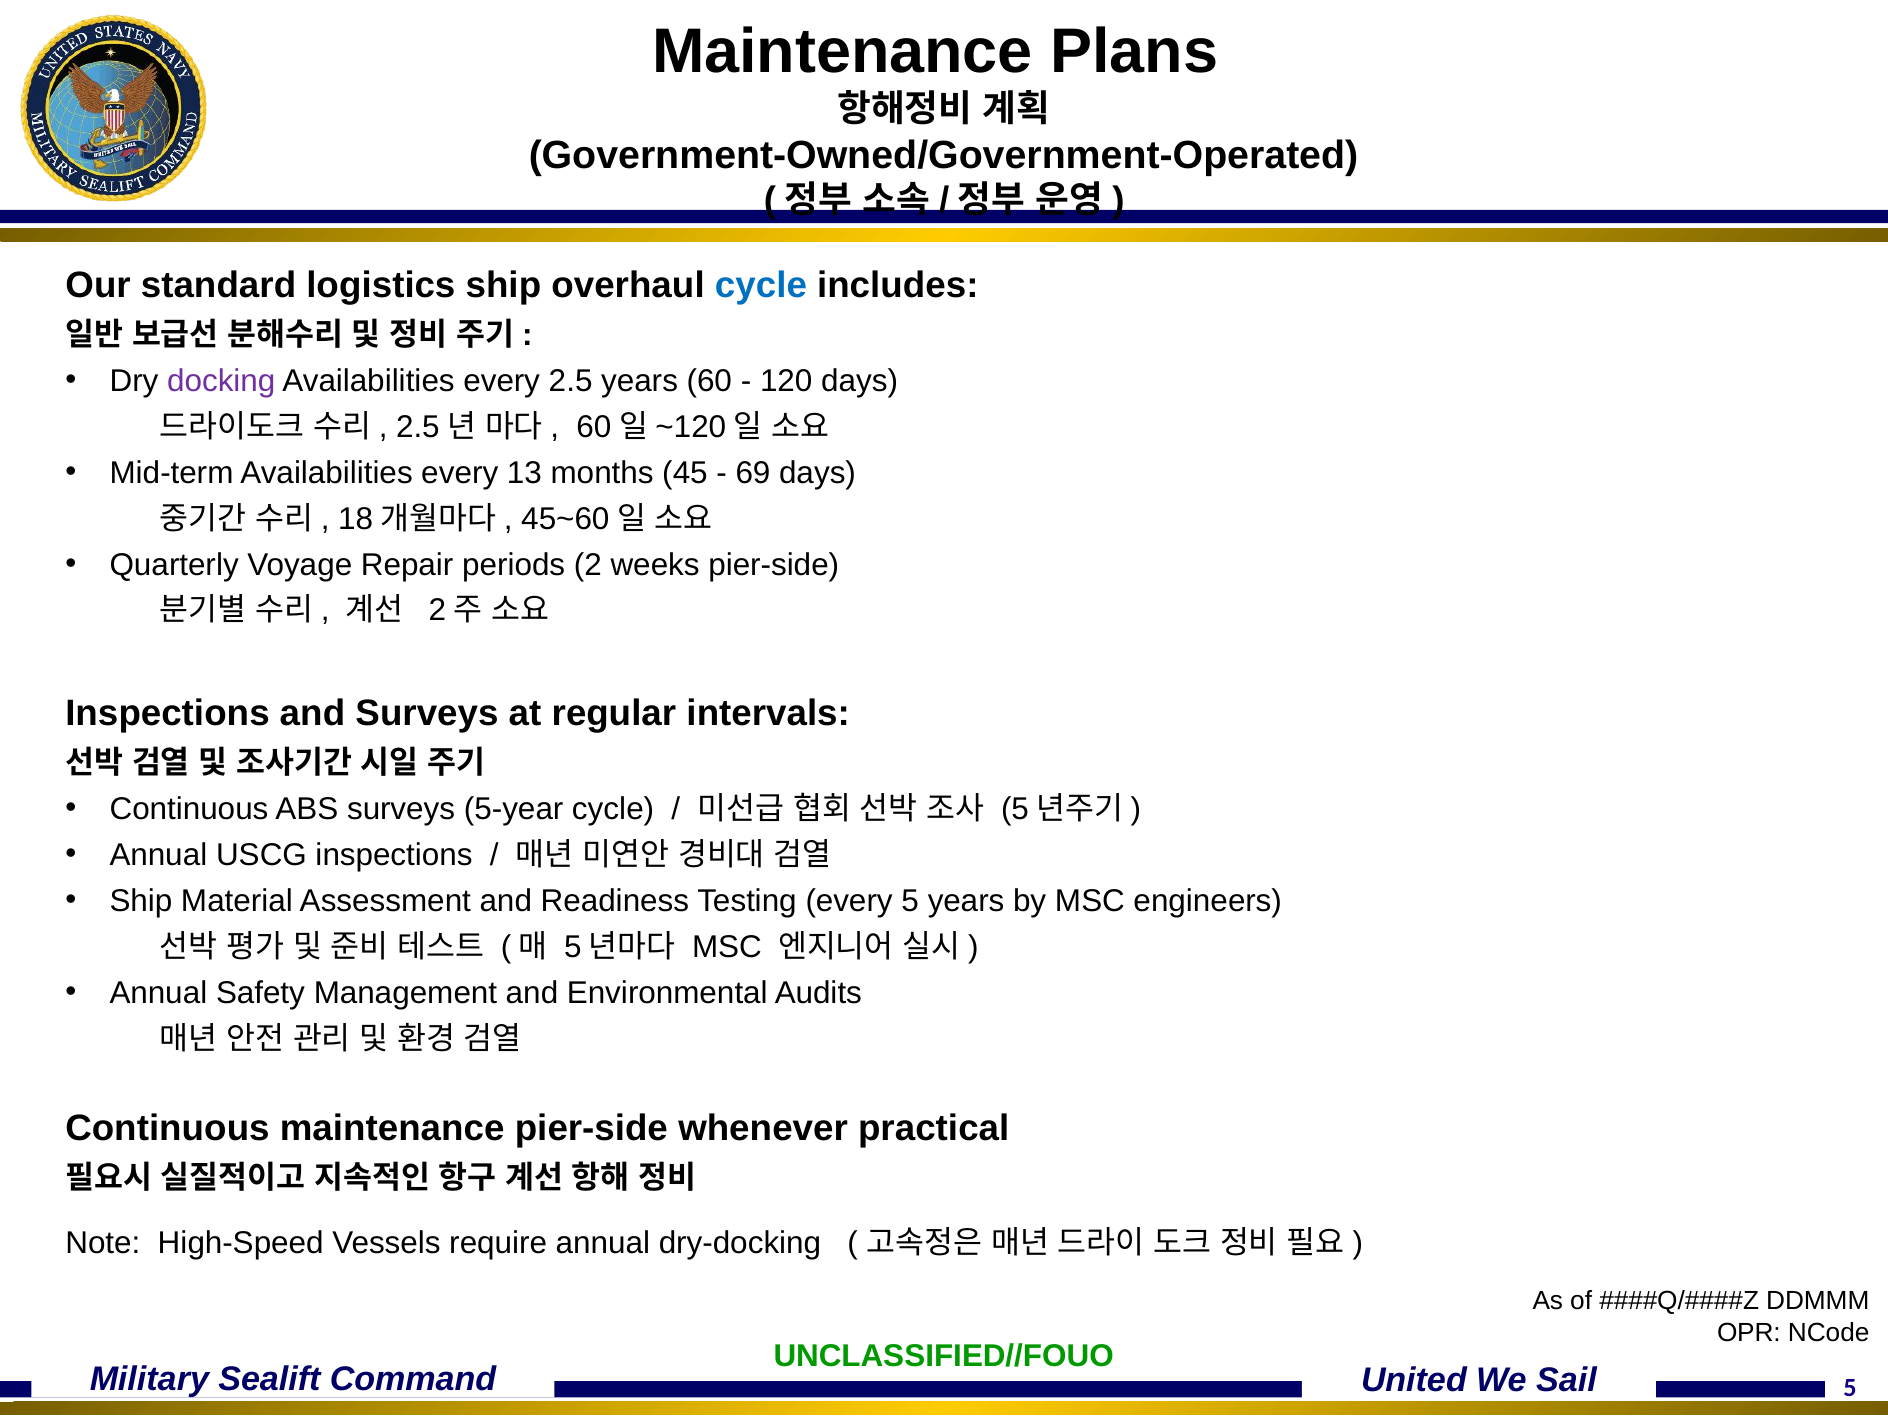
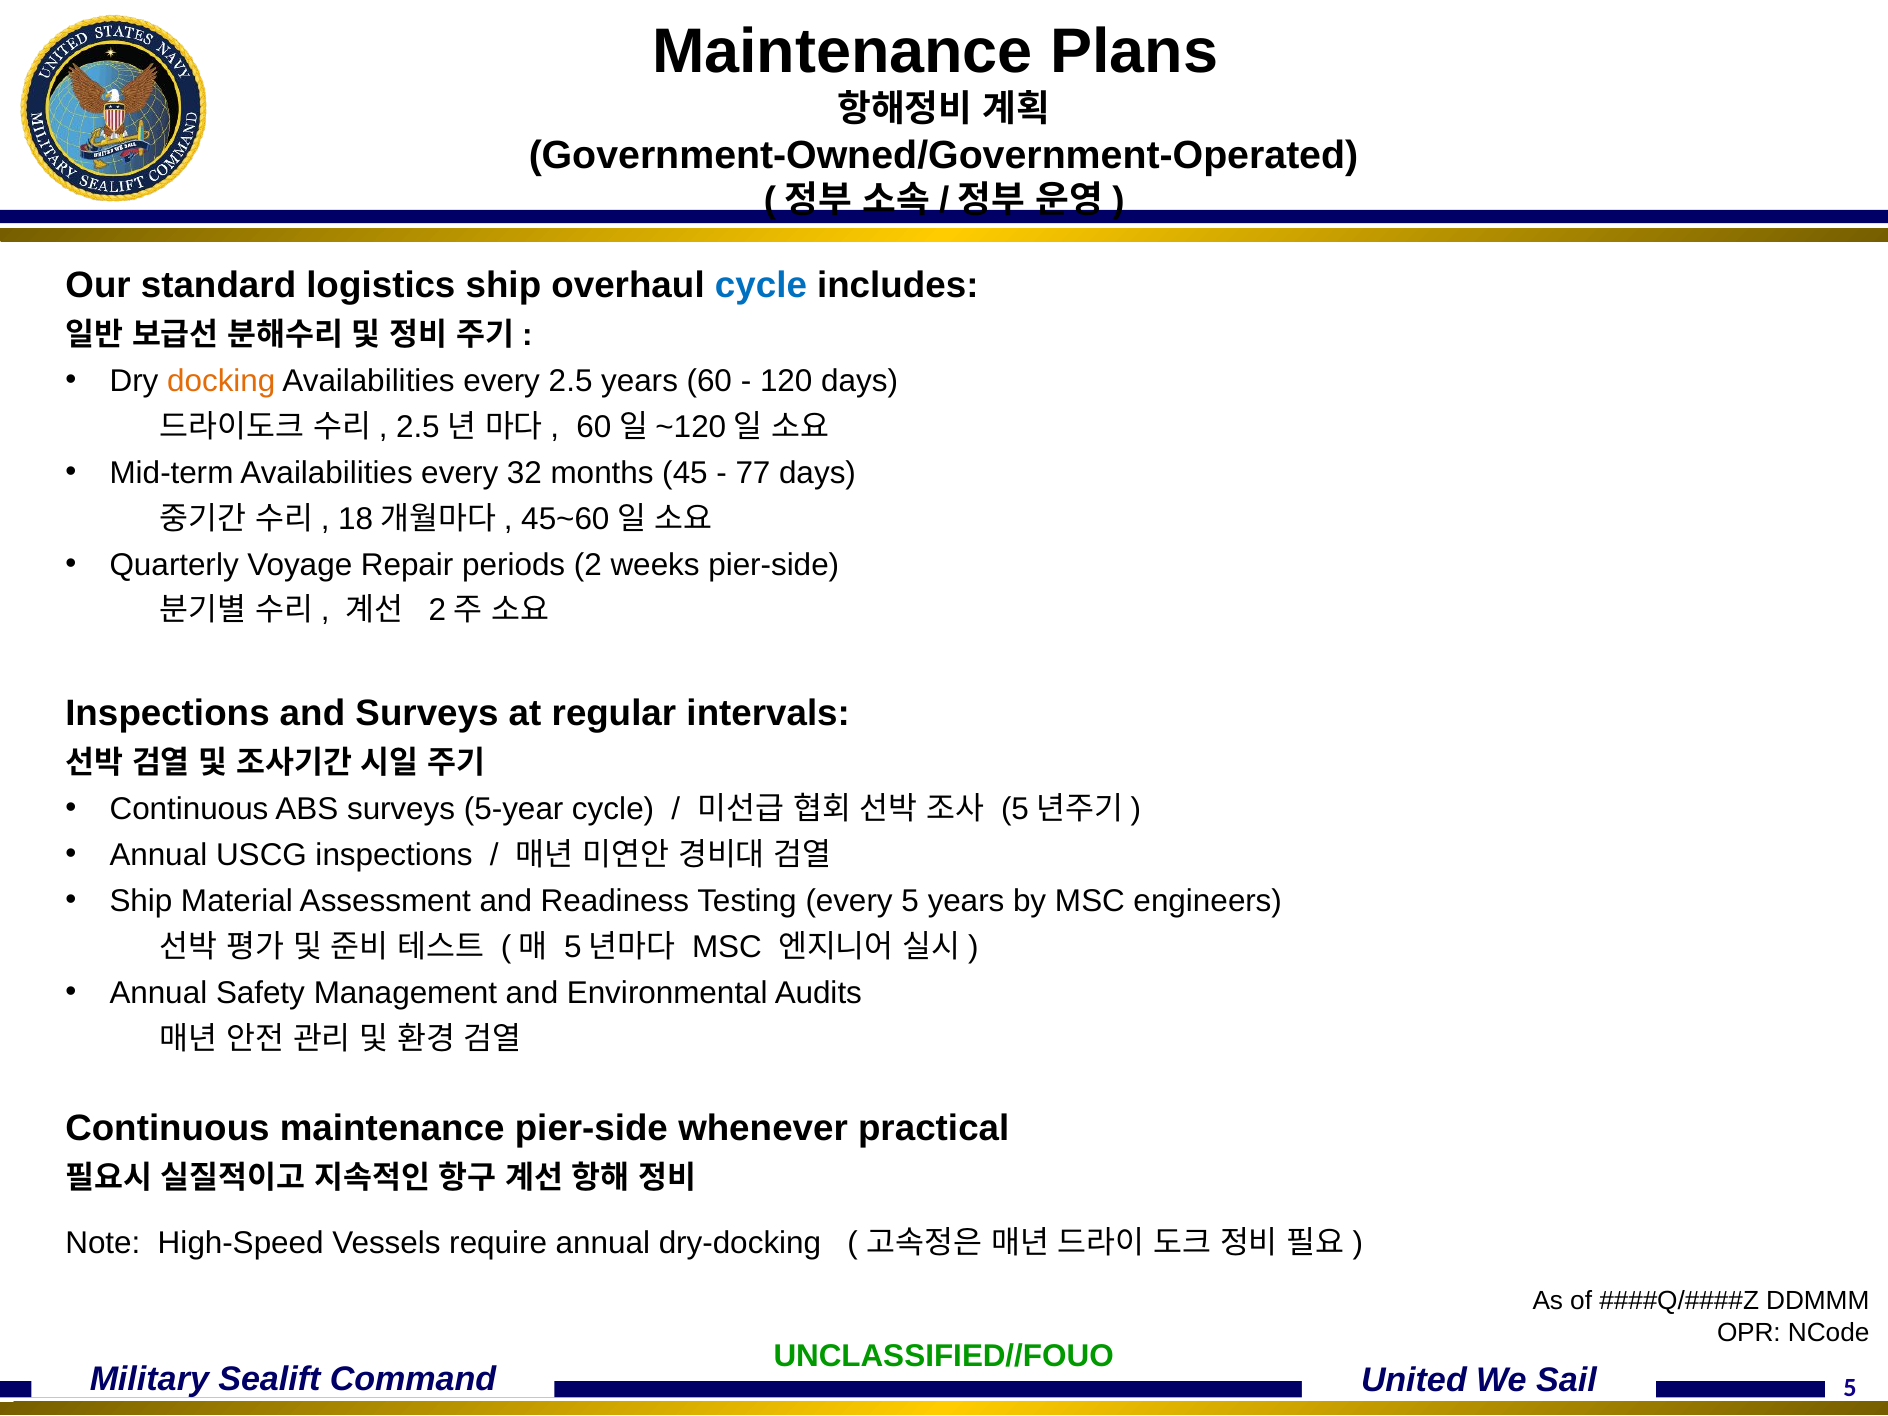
docking colour: purple -> orange (221, 381)
13: 13 -> 32 (524, 473)
69: 69 -> 77 (753, 473)
